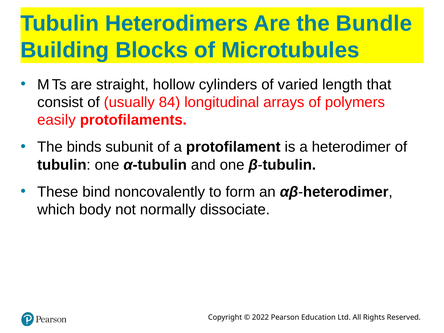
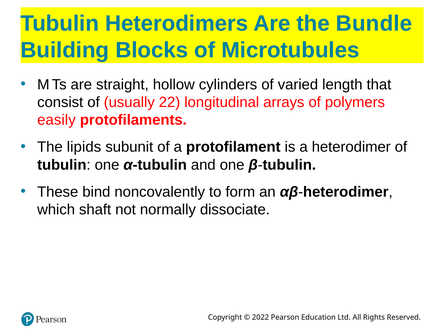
84: 84 -> 22 (170, 102)
binds: binds -> lipids (84, 147)
body: body -> shaft (95, 210)
